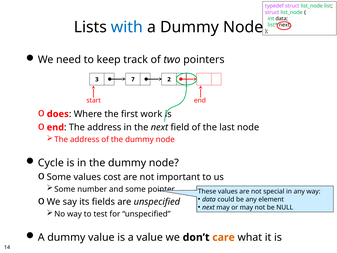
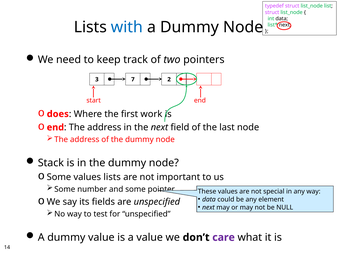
Cycle: Cycle -> Stack (51, 163)
values cost: cost -> lists (112, 177)
care colour: orange -> purple (224, 237)
